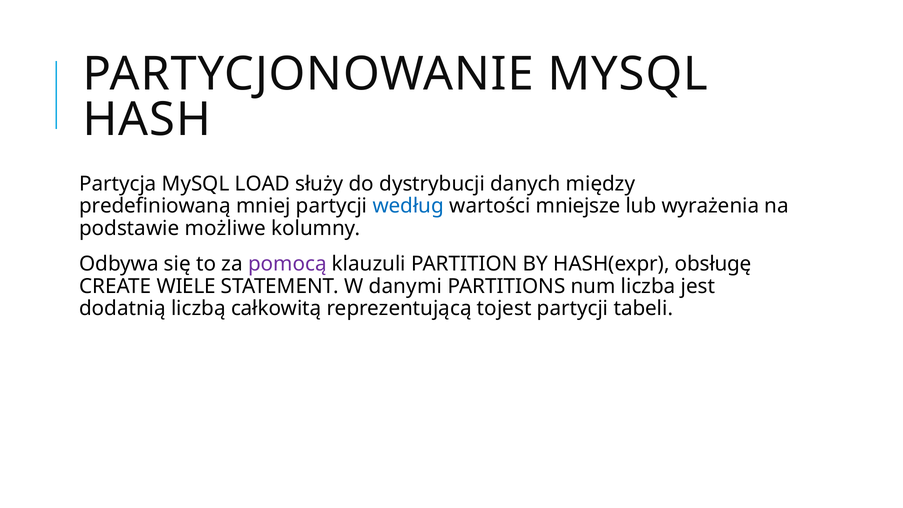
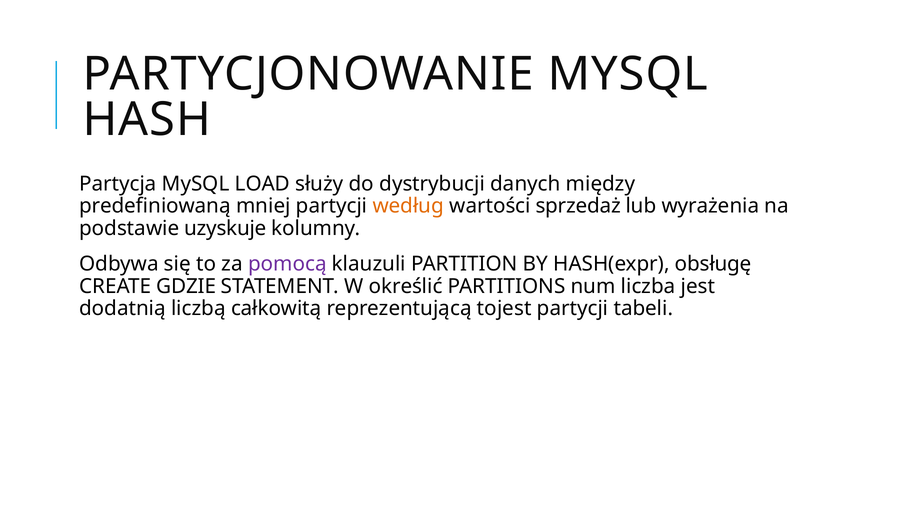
według colour: blue -> orange (408, 206)
mniejsze: mniejsze -> sprzedaż (578, 206)
możliwe: możliwe -> uzyskuje (225, 228)
WIELE: WIELE -> GDZIE (186, 286)
danymi: danymi -> określić (406, 286)
